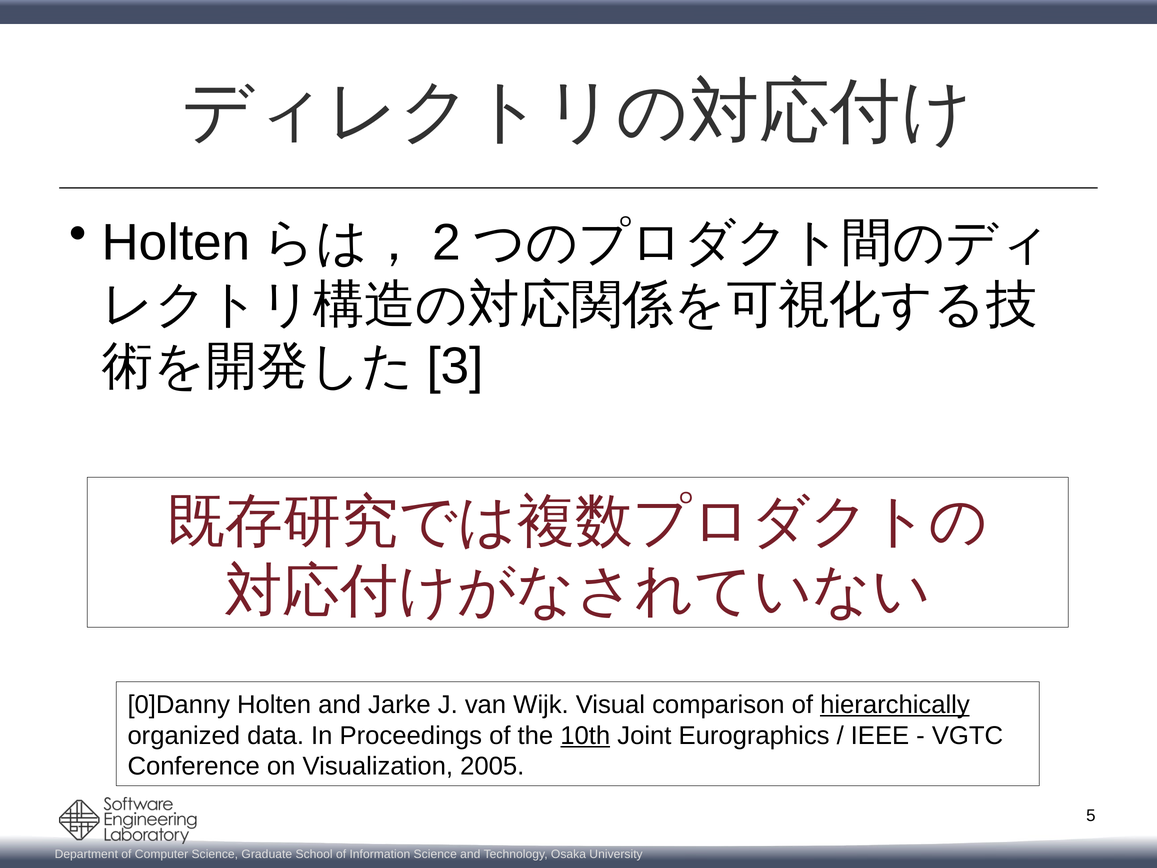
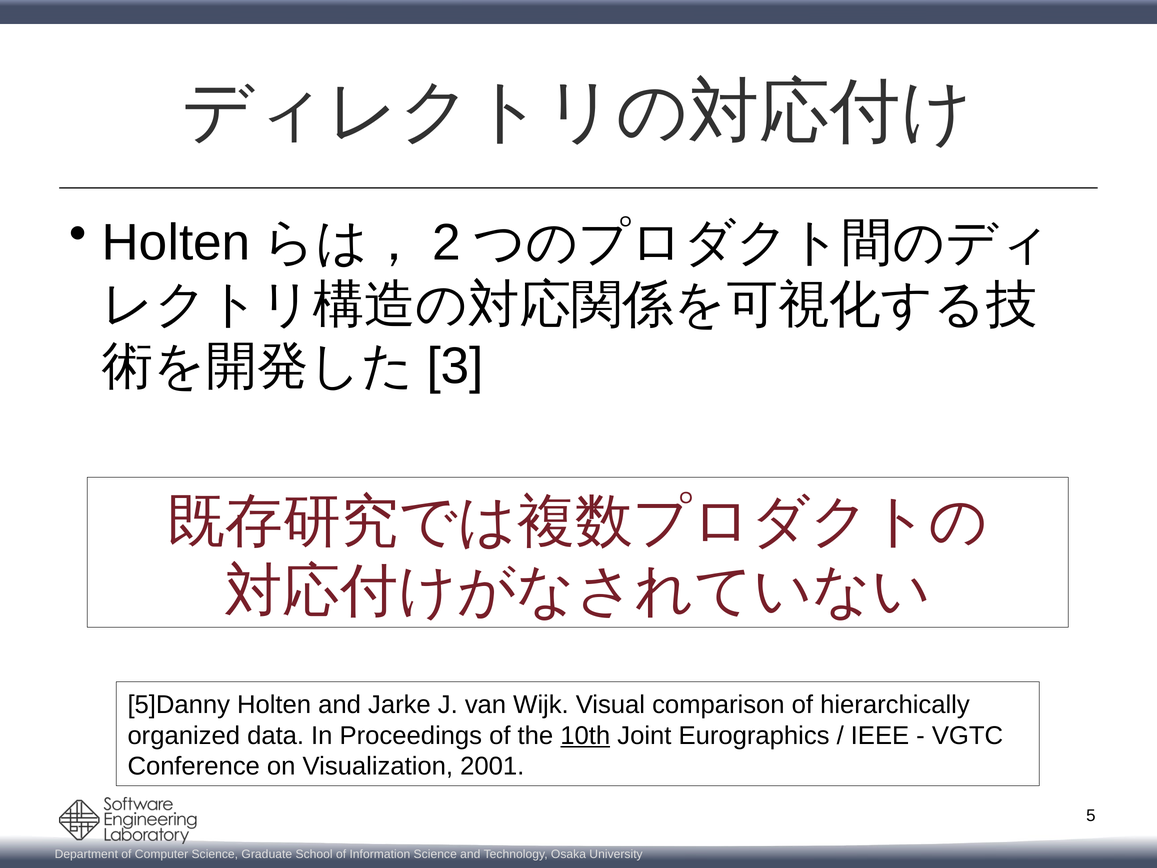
0]Danny: 0]Danny -> 5]Danny (179, 705)
hierarchically underline: present -> none (895, 705)
2005: 2005 -> 2001 (492, 766)
